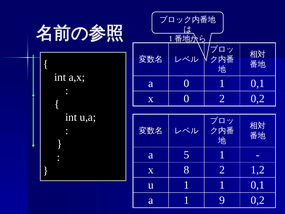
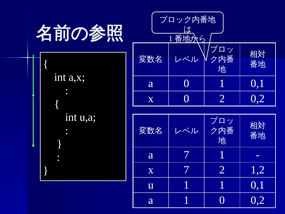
a 5: 5 -> 7 (186, 155)
x 8: 8 -> 7 (186, 170)
1 9: 9 -> 0 (222, 200)
